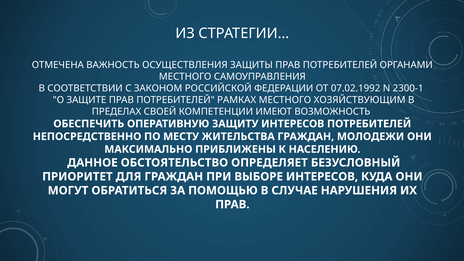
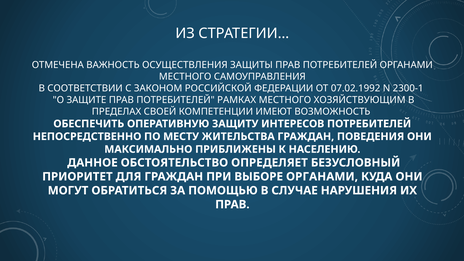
МОЛОДЕЖИ: МОЛОДЕЖИ -> ПОВЕДЕНИЯ (371, 137)
ВЫБОРЕ ИНТЕРЕСОВ: ИНТЕРЕСОВ -> ОРГАНАМИ (322, 177)
